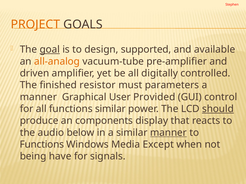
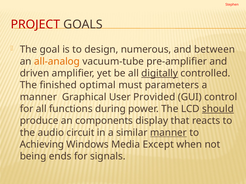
PROJECT colour: orange -> red (35, 24)
goal underline: present -> none (50, 50)
supported: supported -> numerous (146, 50)
available: available -> between (215, 50)
digitally underline: none -> present (160, 73)
resistor: resistor -> optimal (98, 85)
functions similar: similar -> during (110, 109)
below: below -> circuit (80, 133)
Functions: Functions -> Achieving (42, 145)
have: have -> ends (60, 157)
